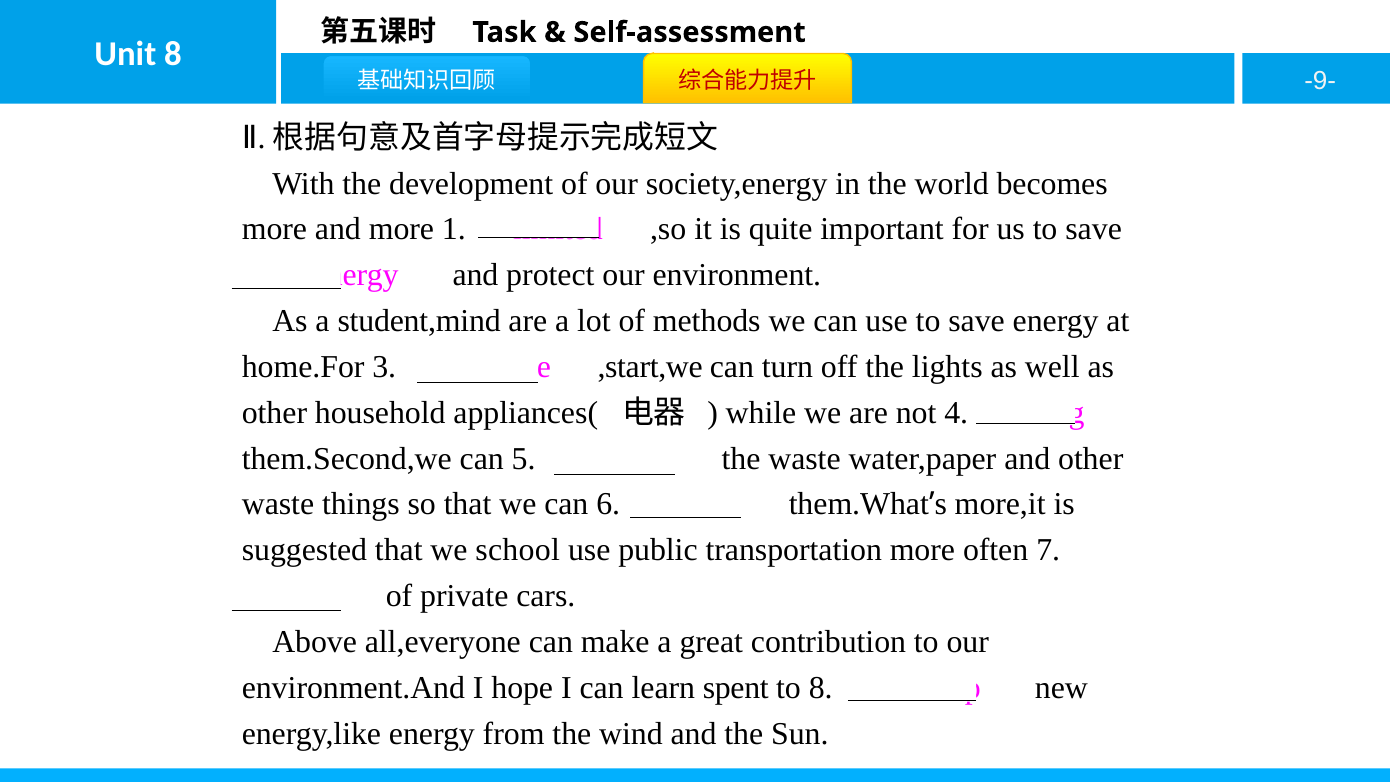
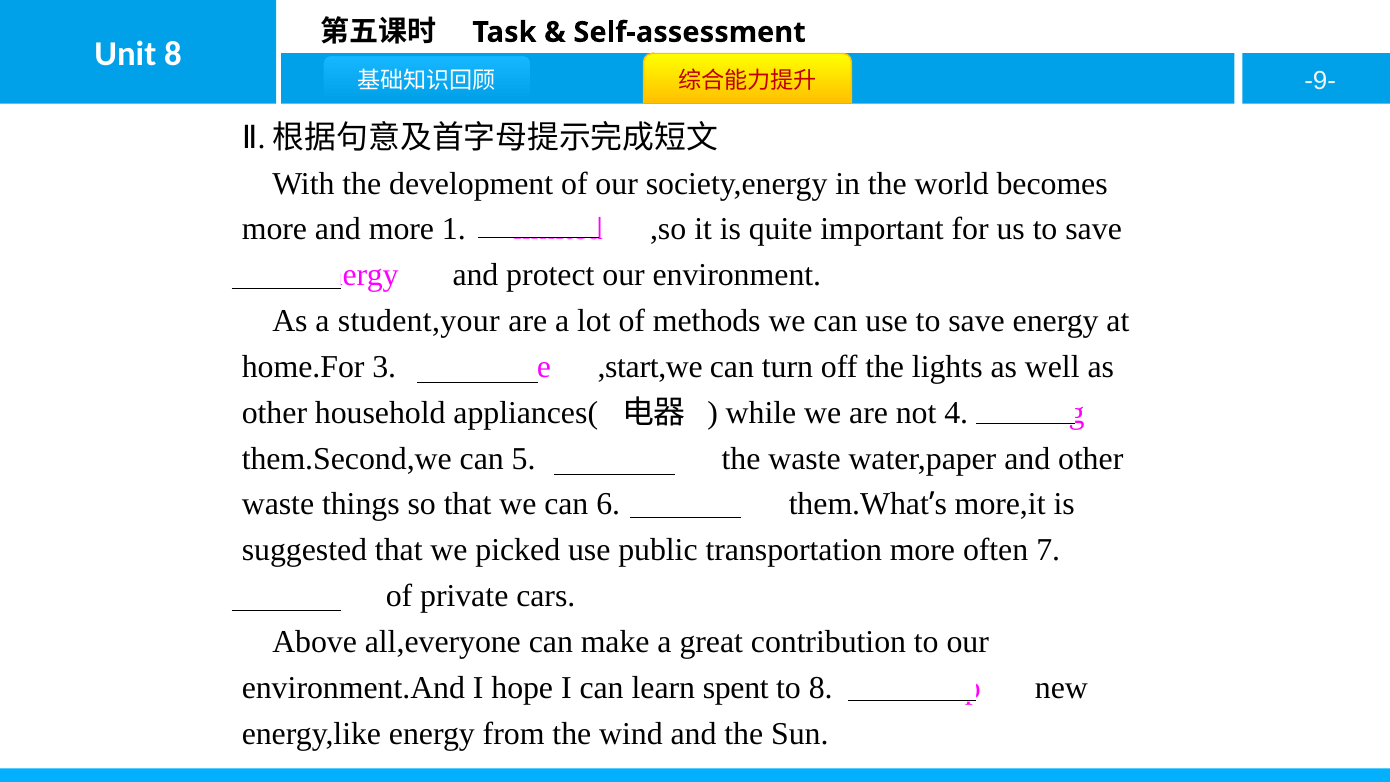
student,mind: student,mind -> student,your (419, 321)
school: school -> picked (518, 550)
